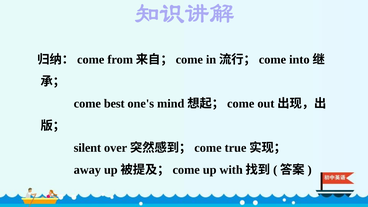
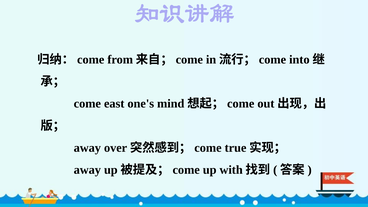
best: best -> east (114, 104)
silent: silent -> away (87, 148)
